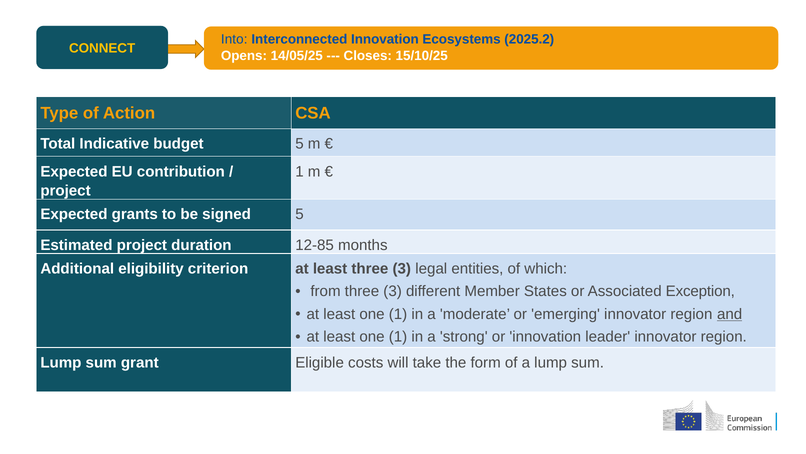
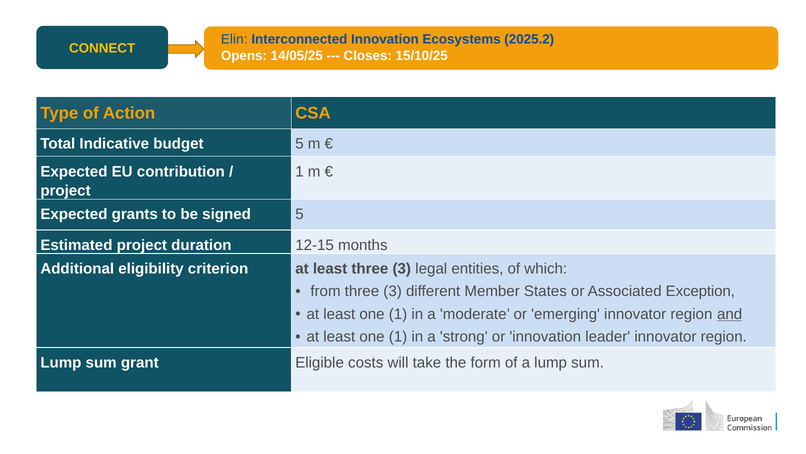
Into: Into -> Elin (234, 39)
12-85: 12-85 -> 12-15 (315, 245)
